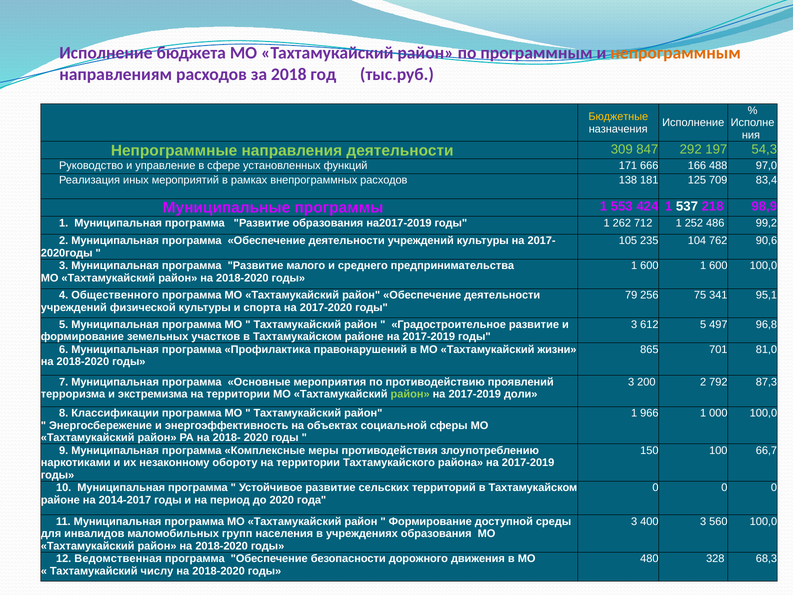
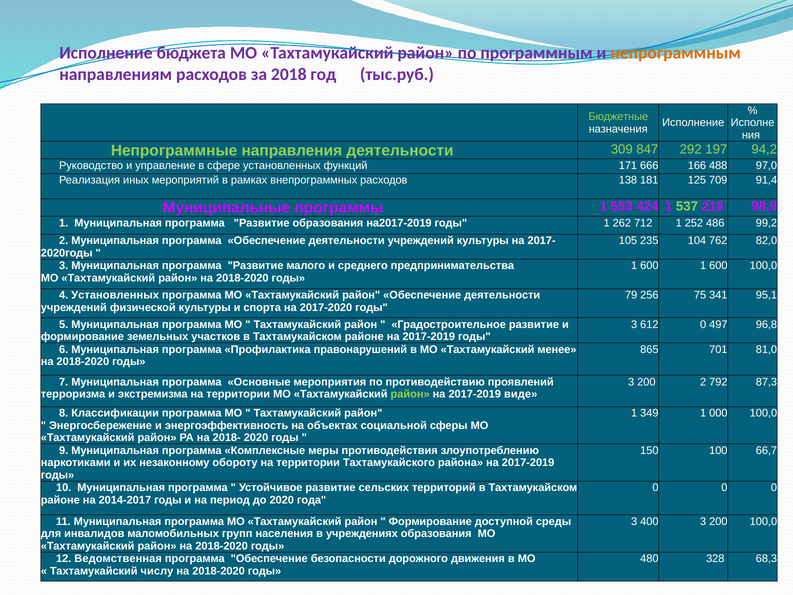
Бюджетные colour: yellow -> light green (618, 117)
54,3: 54,3 -> 94,2 (764, 149)
83,4: 83,4 -> 91,4 (766, 180)
537 colour: white -> light green (687, 207)
90,6: 90,6 -> 82,0 (766, 241)
4 Общественного: Общественного -> Установленных (115, 295)
612 5: 5 -> 0 (703, 324)
жизни: жизни -> менее (557, 349)
доли: доли -> виде (521, 394)
966: 966 -> 349 (649, 413)
400 3 560: 560 -> 200 (718, 521)
